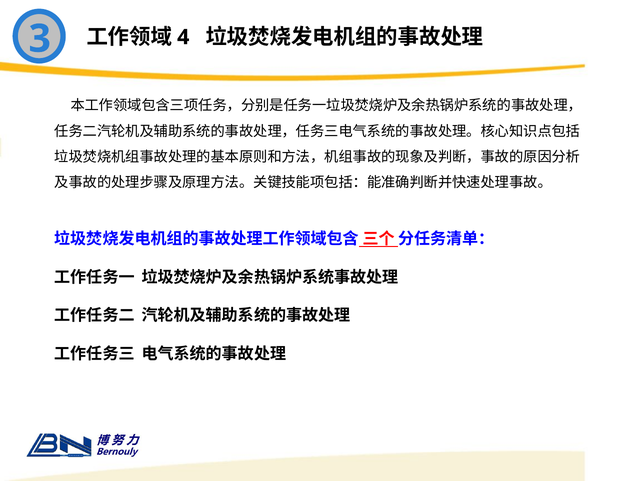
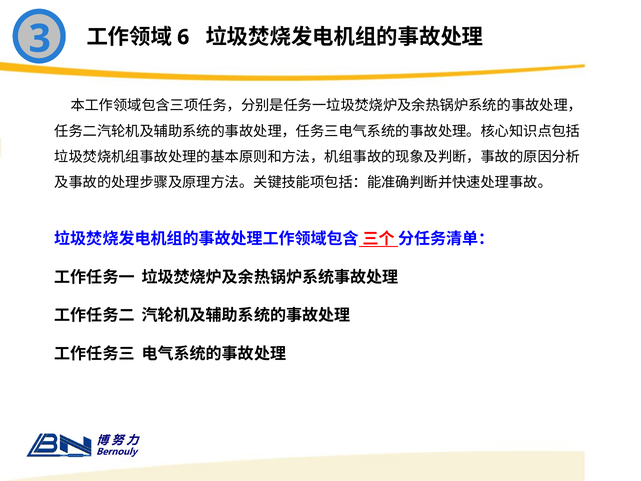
4: 4 -> 6 (183, 37)
